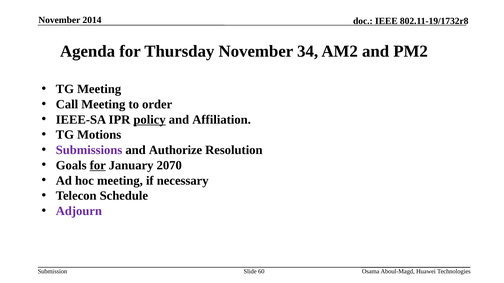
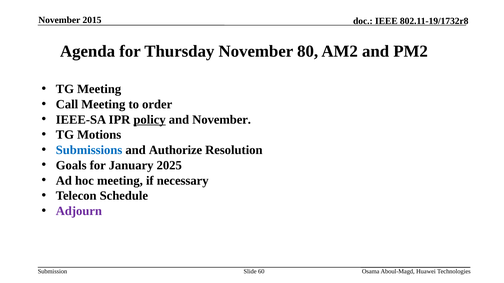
2014: 2014 -> 2015 (92, 20)
34: 34 -> 80 (308, 52)
and Affiliation: Affiliation -> November (222, 120)
Submissions colour: purple -> blue (89, 150)
for underline: present -> none (98, 166)
2070: 2070 -> 2025 (169, 166)
